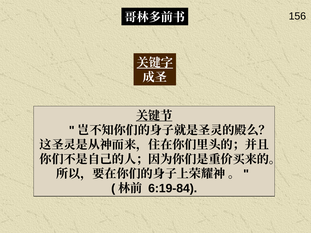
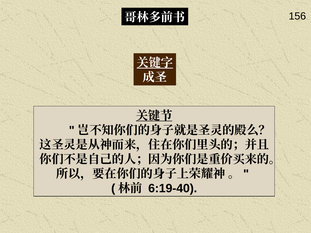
6:19-84: 6:19-84 -> 6:19-40 (173, 189)
